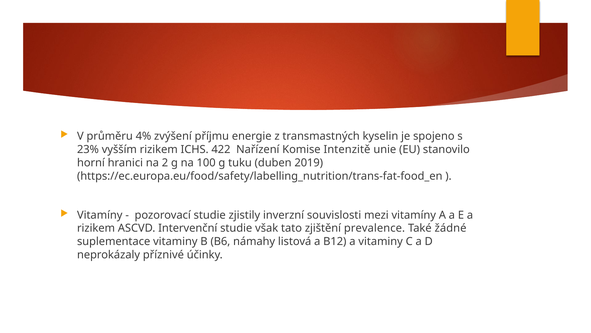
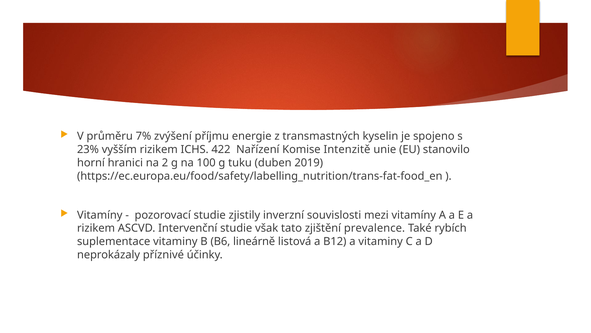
4%: 4% -> 7% (143, 136)
žádné: žádné -> rybích (451, 228)
námahy: námahy -> lineárně (254, 241)
